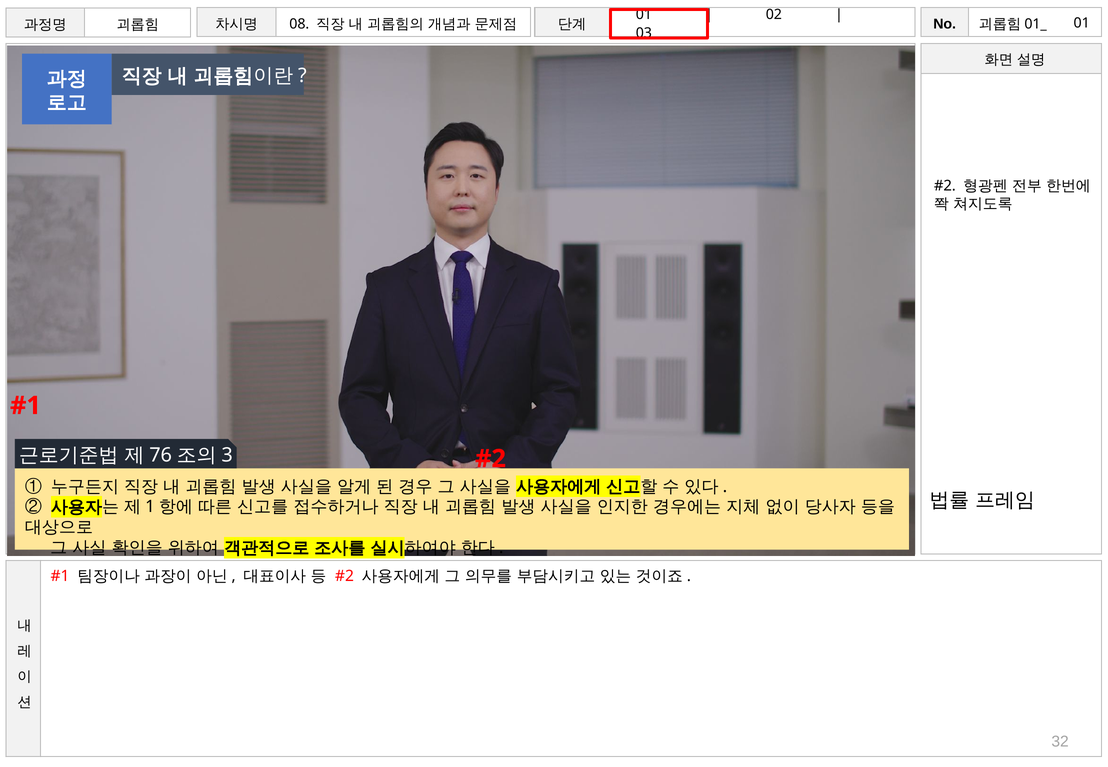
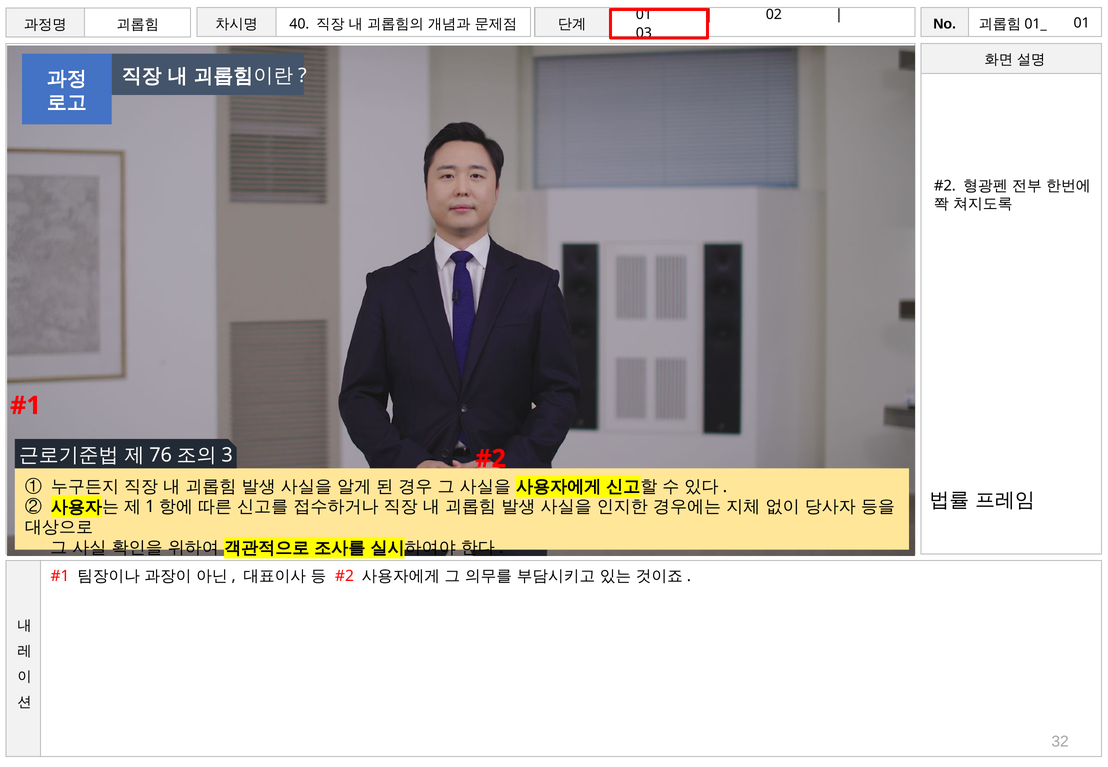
08: 08 -> 40 (299, 24)
